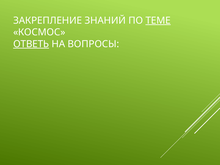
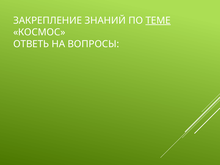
ОТВЕТЬ underline: present -> none (31, 44)
